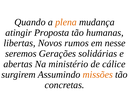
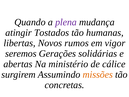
plena colour: orange -> purple (66, 22)
Proposta: Proposta -> Tostados (52, 33)
nesse: nesse -> vigor (115, 43)
